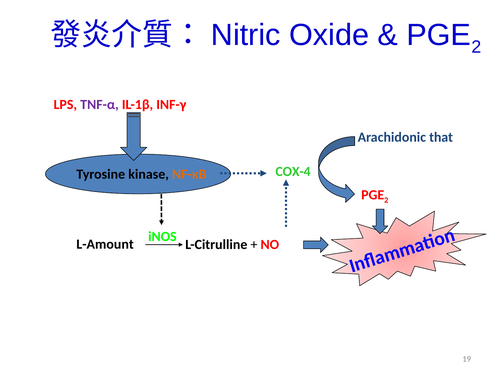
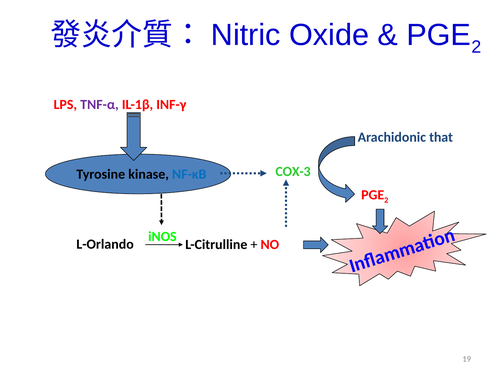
COX-4: COX-4 -> COX-3 (293, 171)
NF-κB colour: orange -> blue (189, 174)
L-Amount: L-Amount -> L-Orlando (105, 244)
